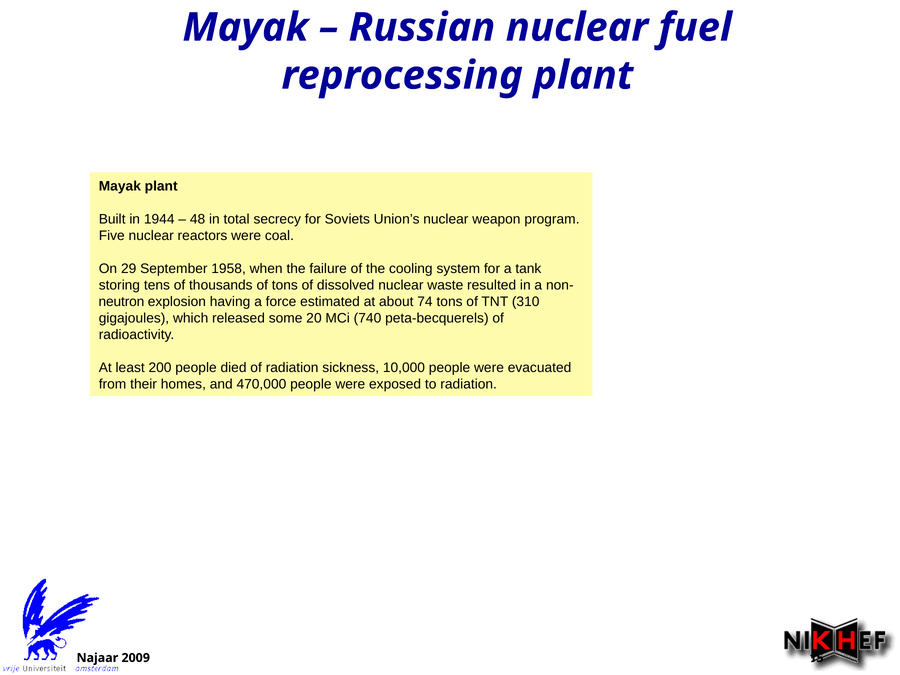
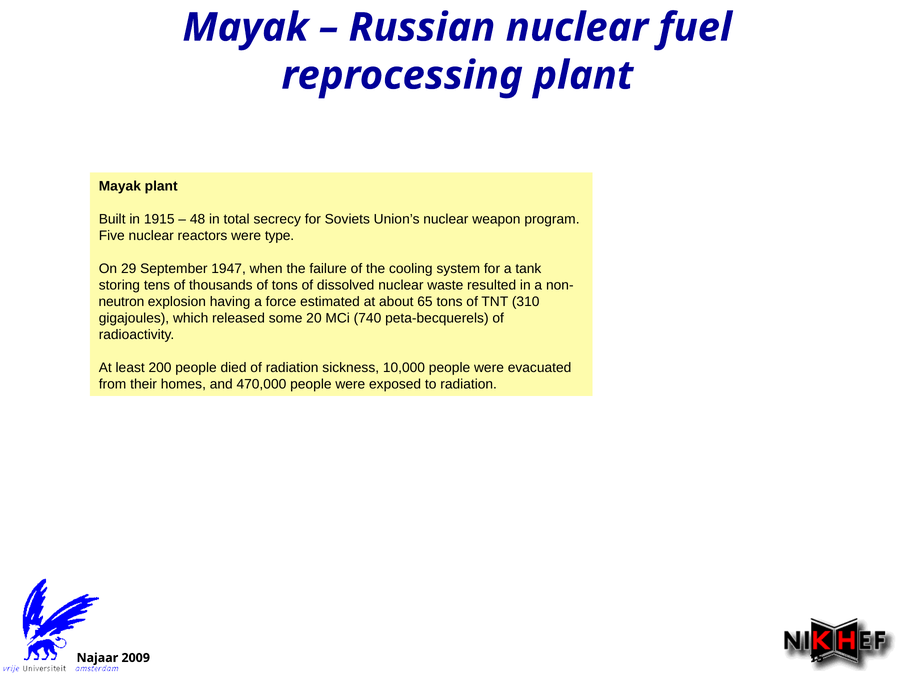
1944: 1944 -> 1915 (159, 219)
coal: coal -> type (280, 236)
1958: 1958 -> 1947 (229, 269)
74: 74 -> 65 (425, 302)
